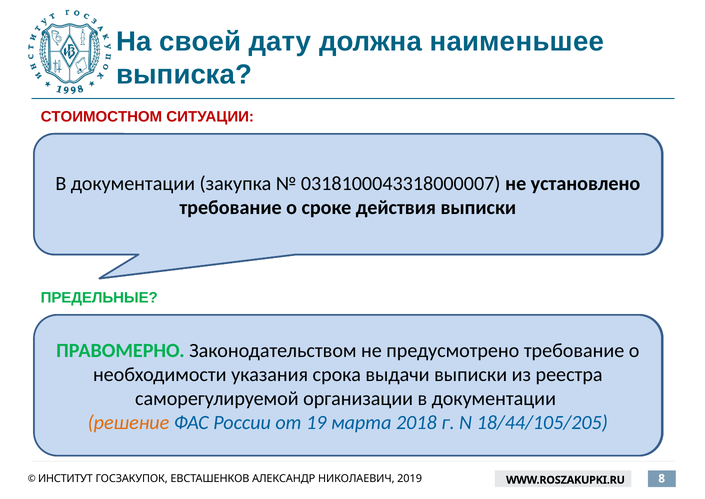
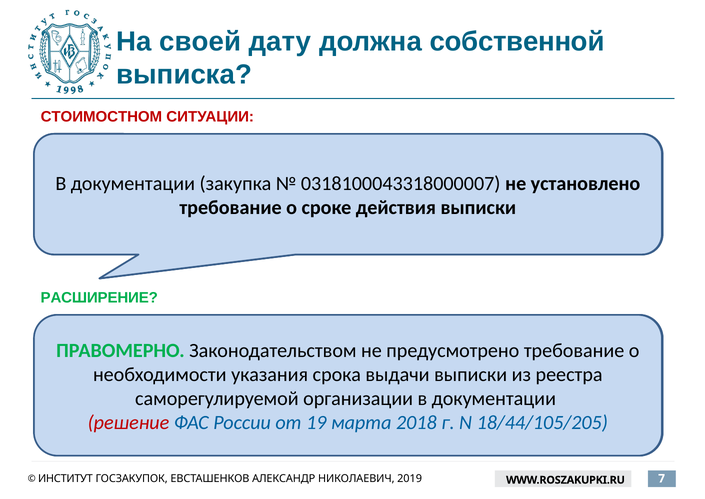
наименьшее: наименьшее -> собственной (517, 42)
ПРЕДЕЛЬНЫЕ: ПРЕДЕЛЬНЫЕ -> РАСШИРЕНИЕ (99, 298)
решение colour: orange -> red (128, 423)
8: 8 -> 7 (662, 478)
